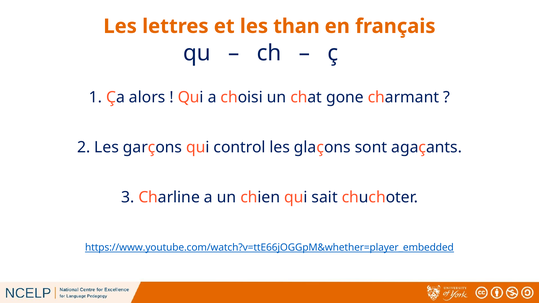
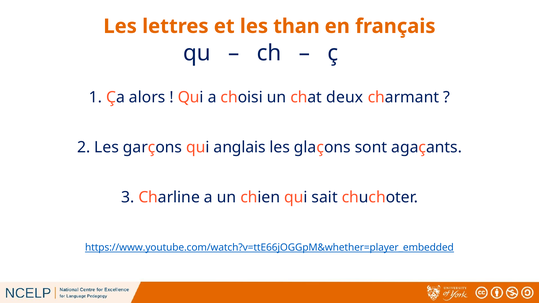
gone: gone -> deux (345, 97)
control: control -> anglais (240, 147)
